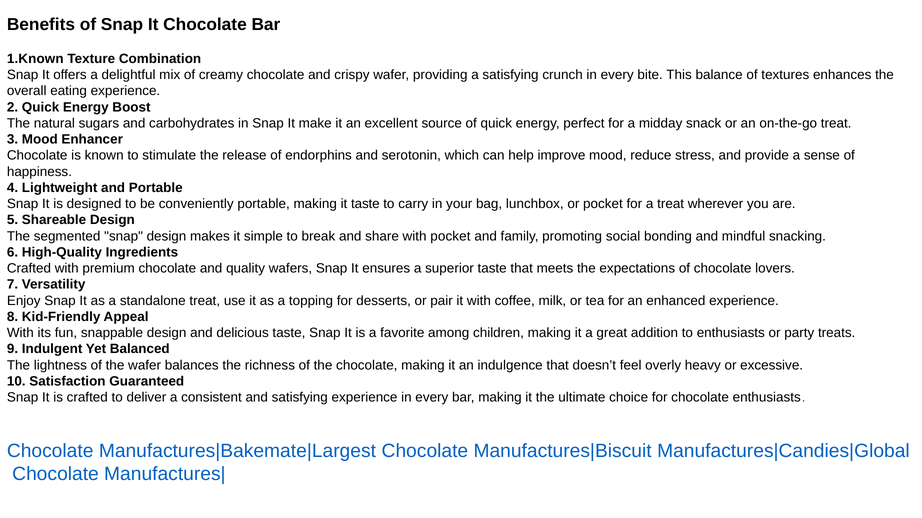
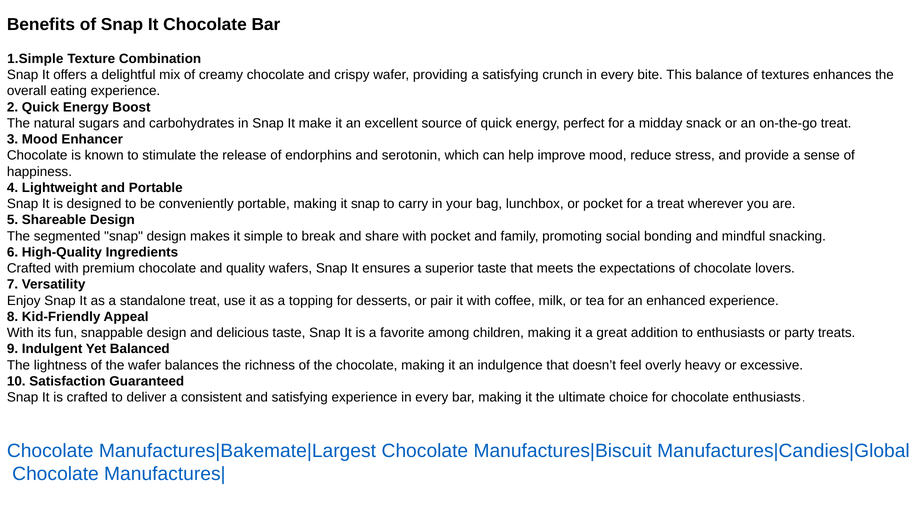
1.Known: 1.Known -> 1.Simple (35, 59)
it taste: taste -> snap (365, 204)
